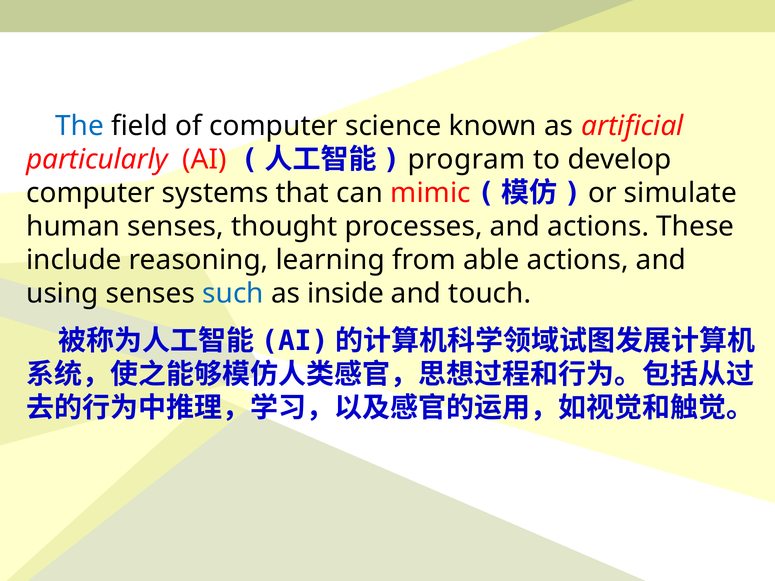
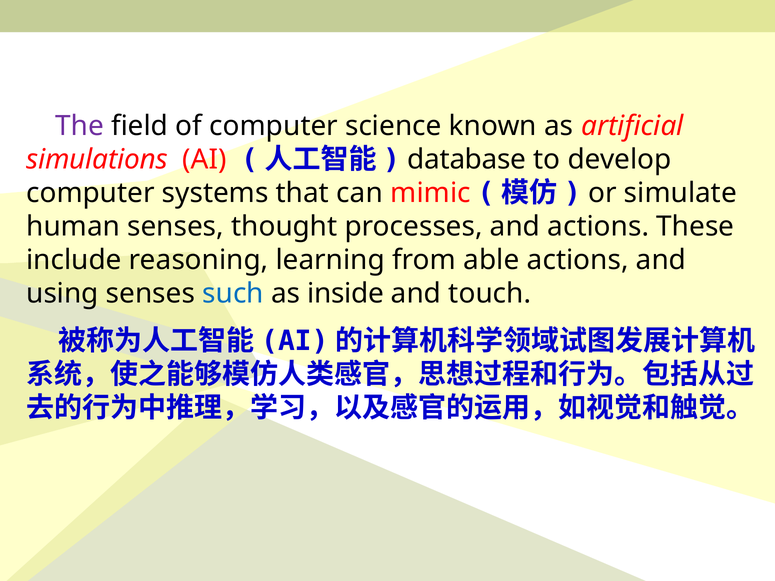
The colour: blue -> purple (80, 126)
particularly: particularly -> simulations (97, 159)
program: program -> database (467, 159)
